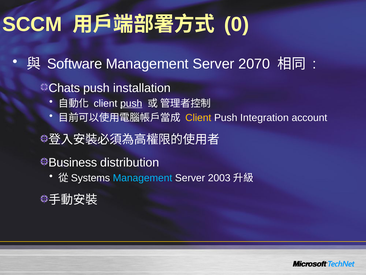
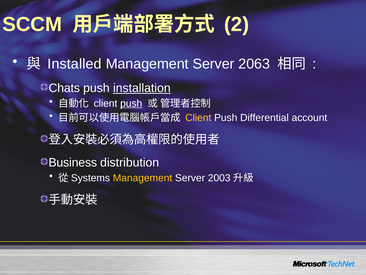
0: 0 -> 2 (237, 24)
Software: Software -> Installed (75, 64)
2070: 2070 -> 2063 (254, 64)
installation underline: none -> present (142, 88)
Integration: Integration -> Differential (264, 117)
Management colour: light blue -> yellow (143, 178)
